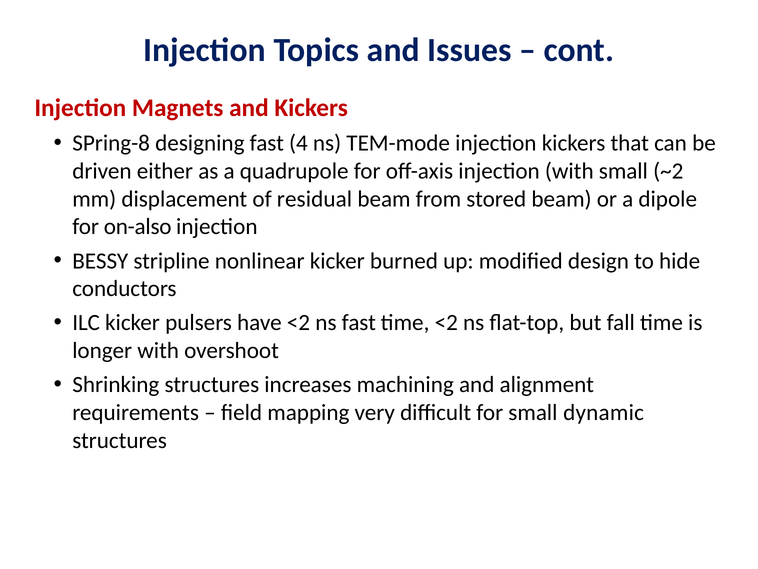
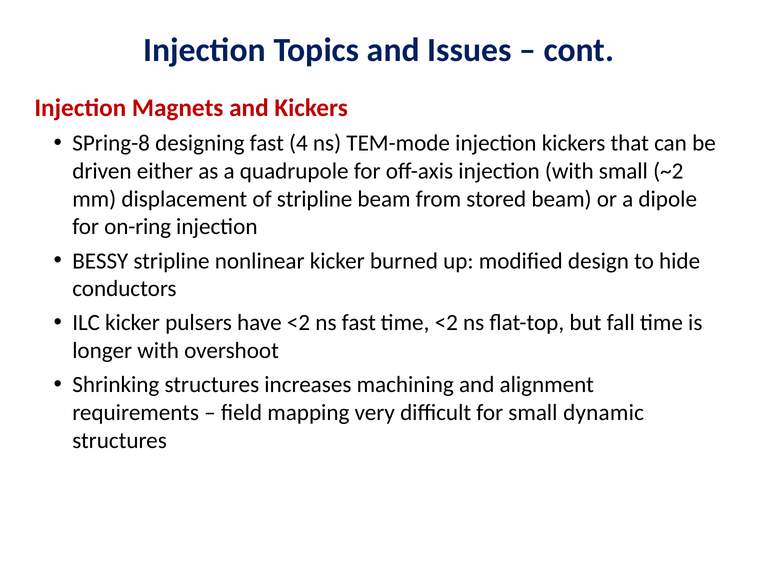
of residual: residual -> stripline (315, 199)
on-also: on-also -> on-ring (138, 227)
